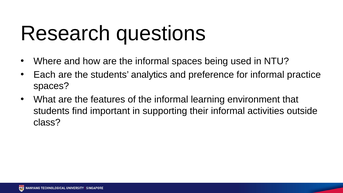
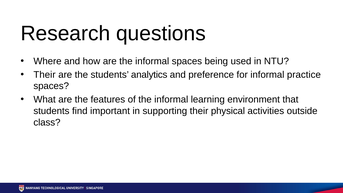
Each: Each -> Their (45, 75)
their informal: informal -> physical (228, 111)
